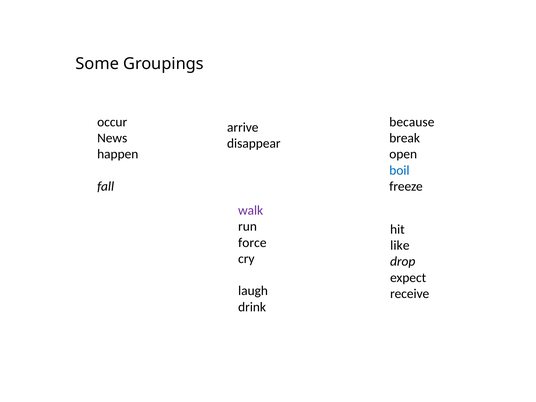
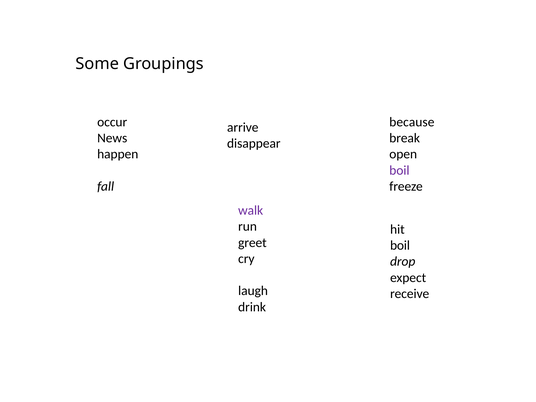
boil colour: blue -> purple (399, 170)
force: force -> greet (252, 243)
like: like -> boil (400, 245)
